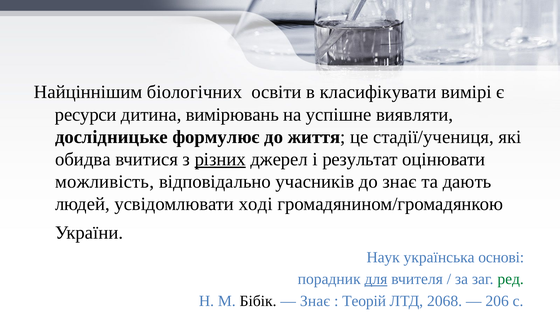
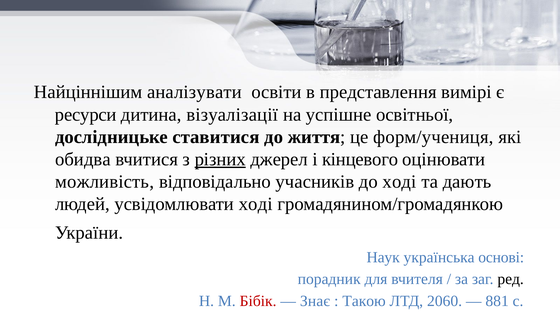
біологічних: біологічних -> аналізувати (194, 92)
класифікувати: класифікувати -> представлення (378, 92)
вимірювань: вимірювань -> візуалізації (232, 115)
виявляти: виявляти -> освітньої (415, 115)
формулює: формулює -> ставитися (216, 137)
стадії/учениця: стадії/учениця -> форм/учениця (433, 137)
результат: результат -> кінцевого (360, 159)
до знає: знає -> ході (399, 182)
для underline: present -> none (376, 279)
ред colour: green -> black (511, 279)
Бібік colour: black -> red (258, 301)
Теорій: Теорій -> Такою (364, 301)
2068: 2068 -> 2060 (445, 301)
206: 206 -> 881 (497, 301)
